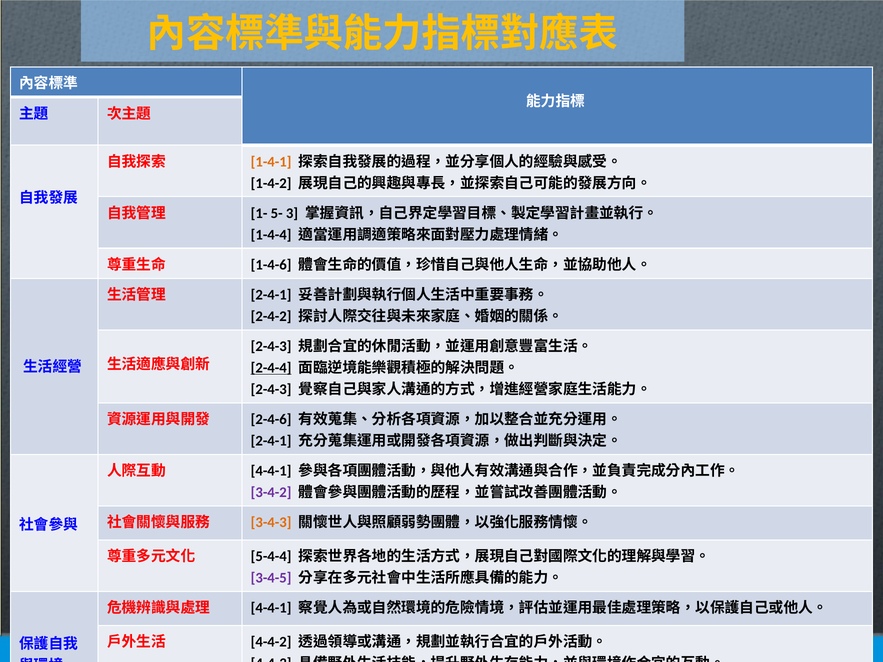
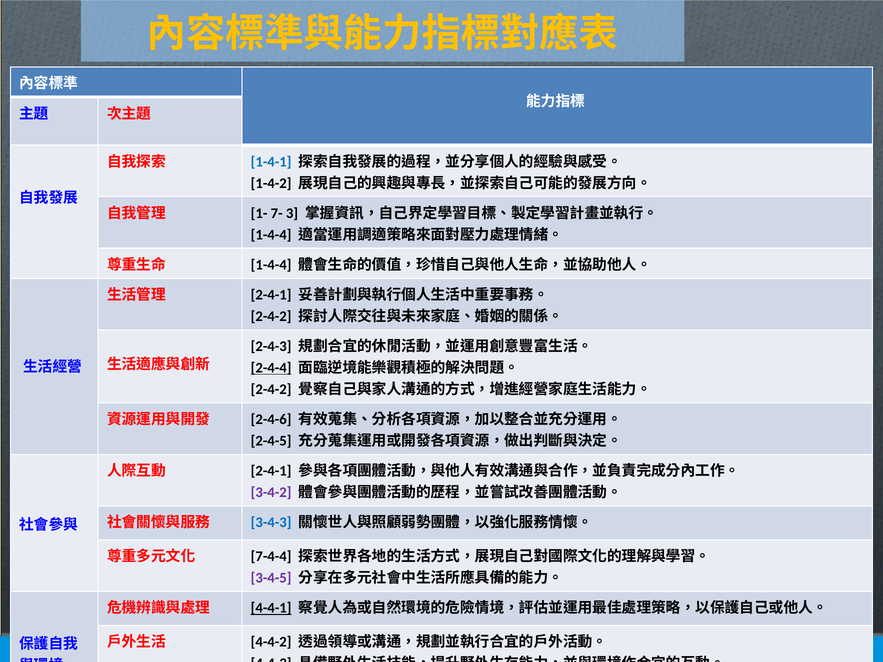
1-4-1 colour: orange -> blue (271, 162)
5-: 5- -> 7- (277, 213)
1-4-6: 1-4-6 -> 1-4-4 (271, 265)
2-4-3: 2-4-3 -> 2-4-2 (271, 389)
2-4-1: 2-4-1 -> 2-4-5 (271, 441)
4-4-1: 4-4-1 -> 2-4-1 (271, 471)
3-4-3 colour: orange -> blue (271, 523)
5-4-4: 5-4-4 -> 7-4-4 (271, 557)
4-4-1 underline: none -> present (271, 608)
